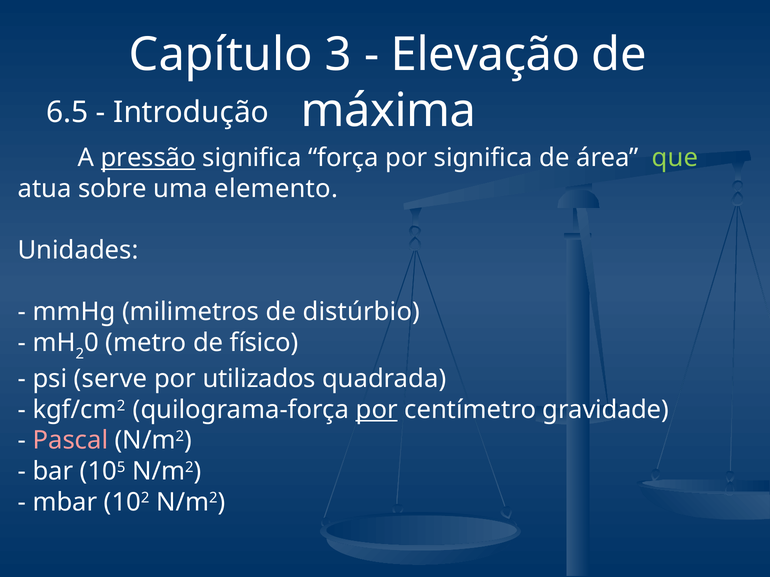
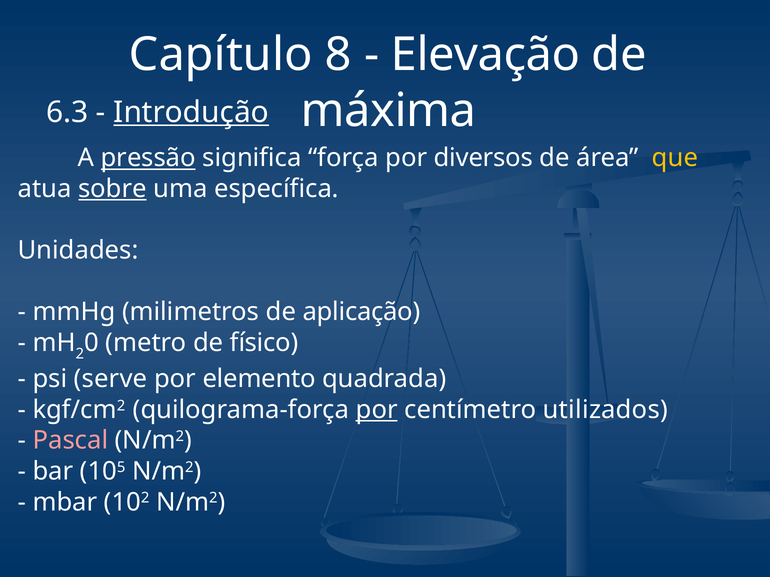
3: 3 -> 8 (338, 55)
6.5: 6.5 -> 6.3 (67, 112)
Introdução underline: none -> present (191, 112)
por significa: significa -> diversos (483, 158)
que colour: light green -> yellow (675, 158)
sobre underline: none -> present (112, 189)
elemento: elemento -> específica (276, 189)
distúrbio: distúrbio -> aplicação (362, 312)
utilizados: utilizados -> elemento (259, 379)
gravidade: gravidade -> utilizados (605, 410)
